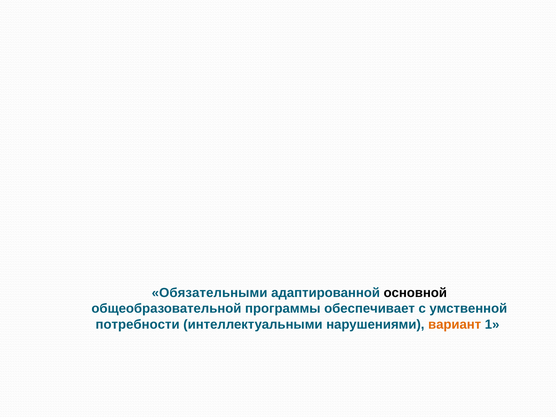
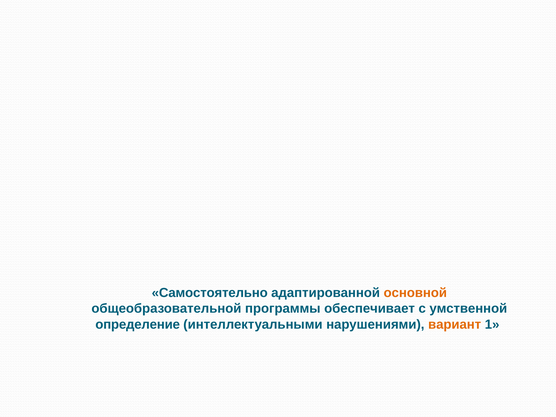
Обязательными: Обязательными -> Самостоятельно (210, 293)
основной colour: black -> orange (415, 293)
потребности: потребности -> определение (138, 324)
